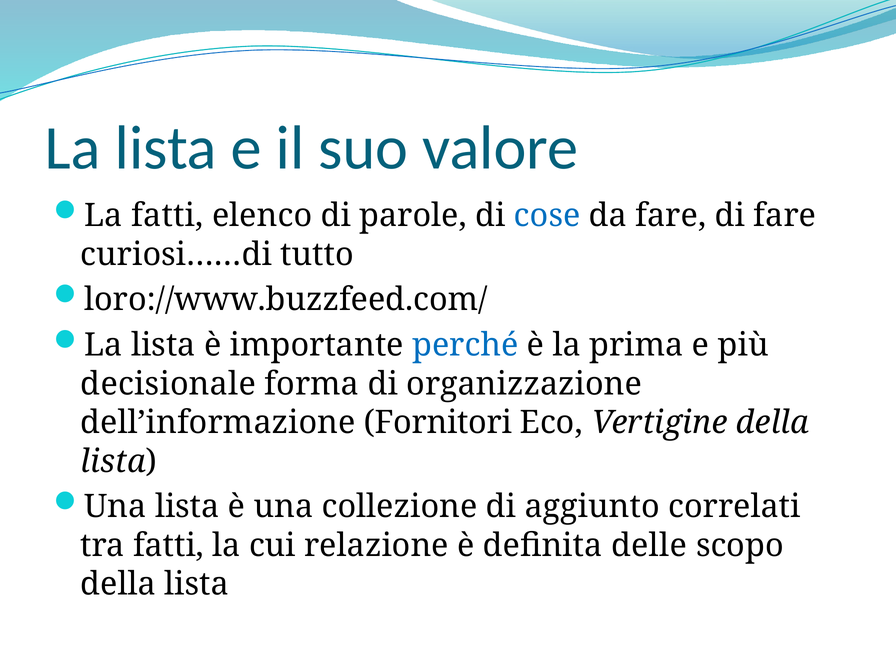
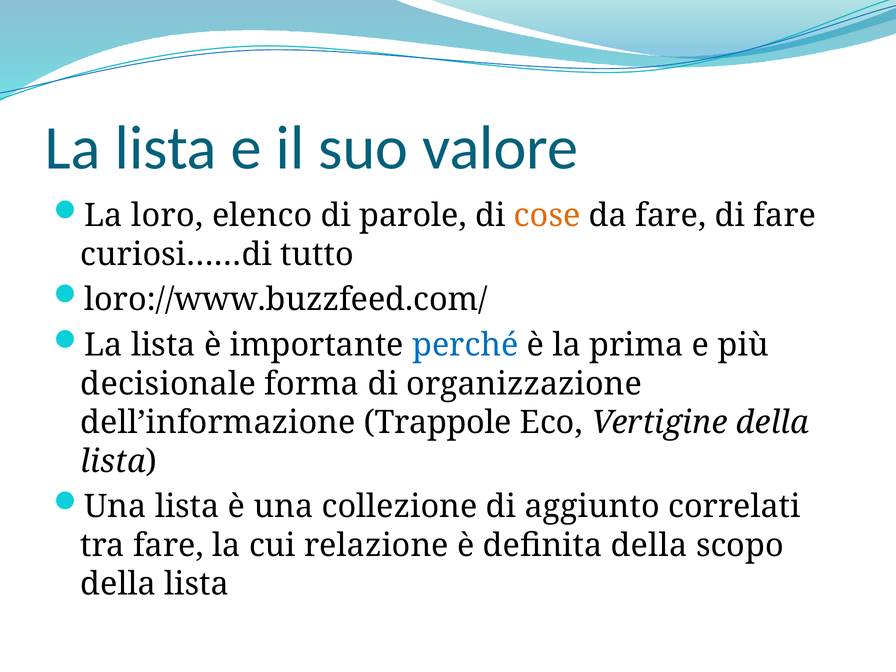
La fatti: fatti -> loro (167, 216)
cose colour: blue -> orange (547, 216)
Fornitori: Fornitori -> Trappole (438, 423)
tra fatti: fatti -> fare (168, 546)
definita delle: delle -> della (649, 546)
